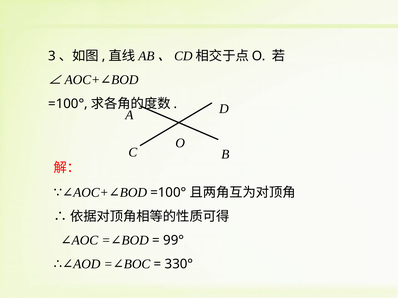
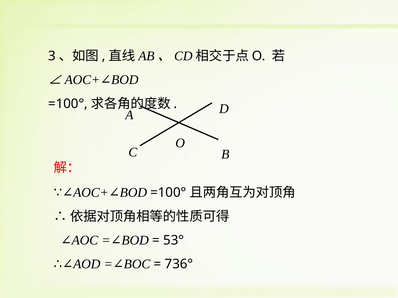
99°: 99° -> 53° (174, 241)
330°: 330° -> 736° (179, 265)
